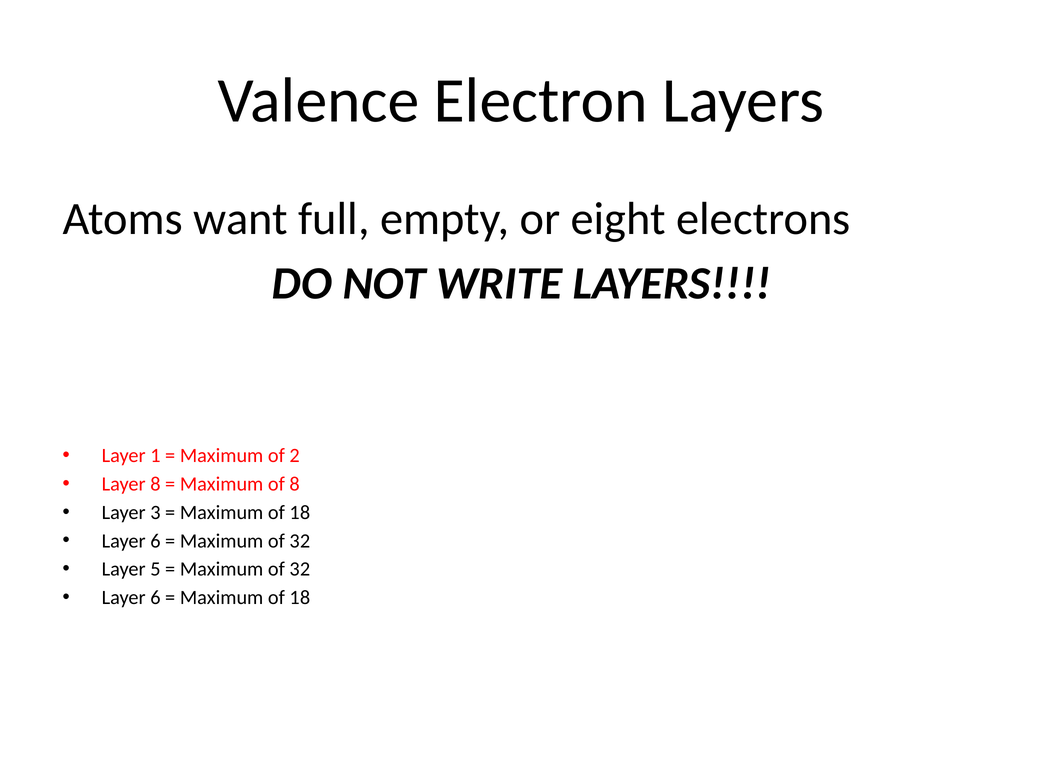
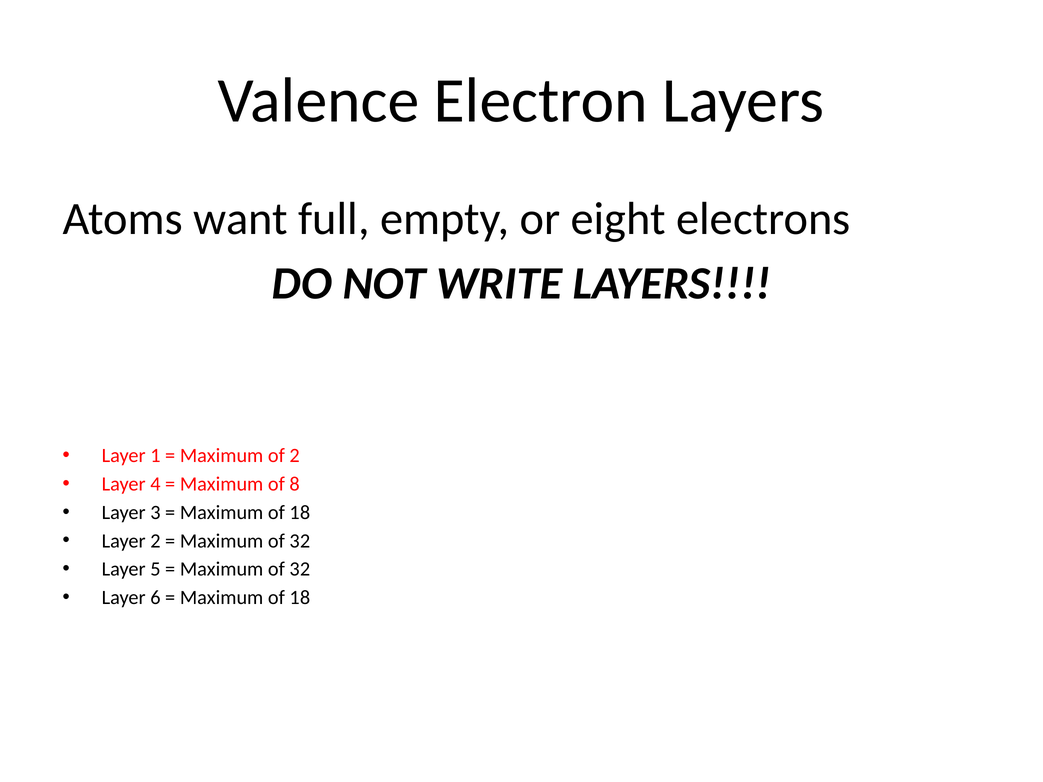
Layer 8: 8 -> 4 (155, 484)
6: 6 -> 2 (155, 541)
